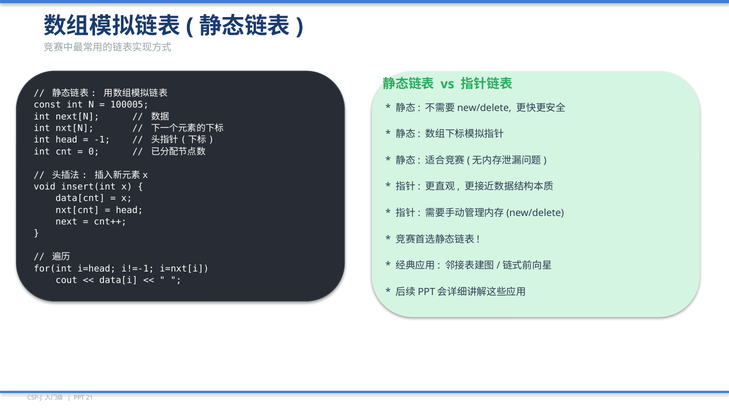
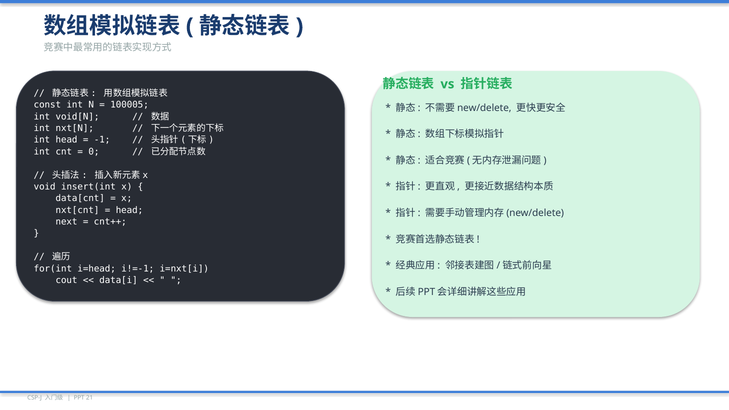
next[N: next[N -> void[N (77, 117)
